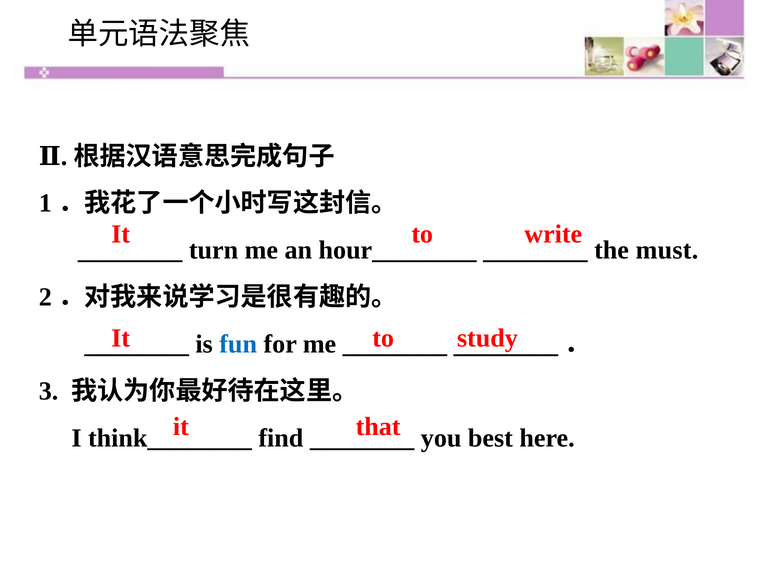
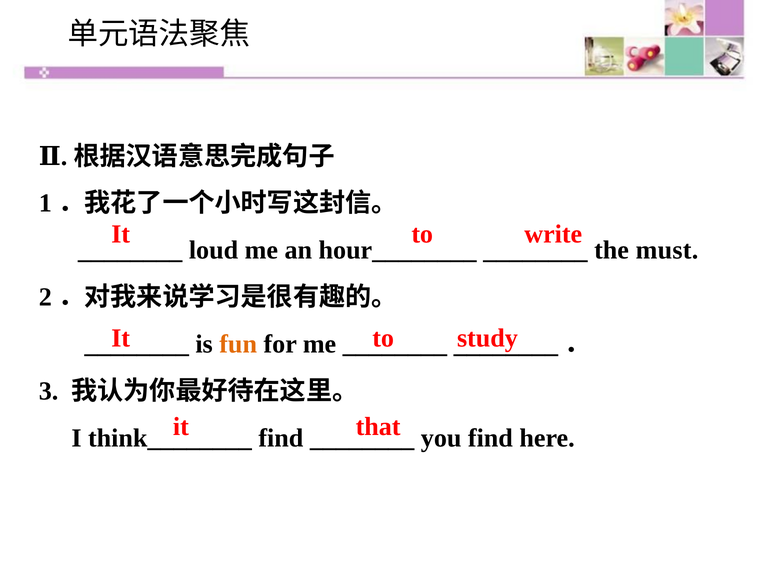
turn: turn -> loud (214, 250)
fun colour: blue -> orange (238, 344)
you best: best -> find (490, 438)
